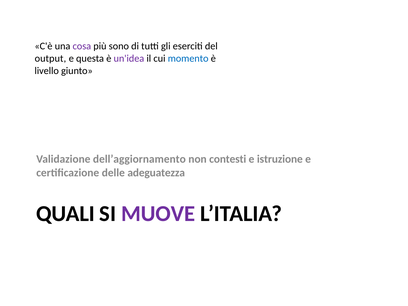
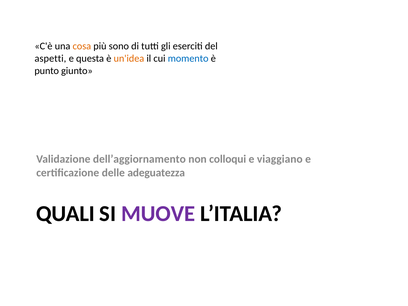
cosa colour: purple -> orange (82, 46)
output: output -> aspetti (50, 58)
un'idea colour: purple -> orange (129, 58)
livello: livello -> punto (47, 71)
contesti: contesti -> colloqui (228, 159)
istruzione: istruzione -> viaggiano (280, 159)
